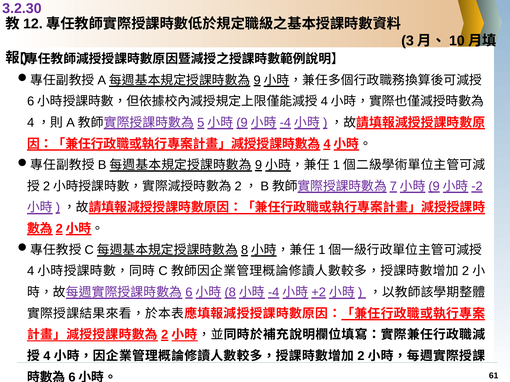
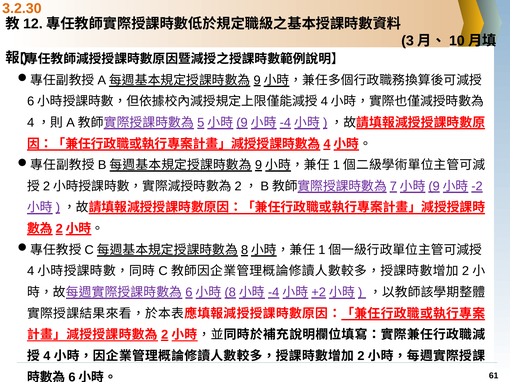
3.2.30 colour: purple -> orange (22, 9)
